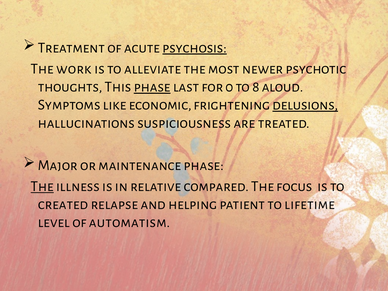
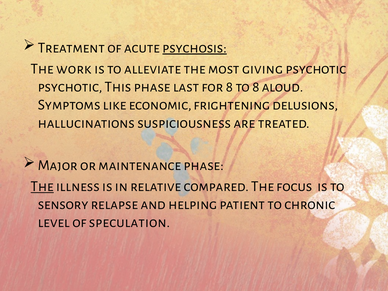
newer: newer -> giving (263, 69)
thoughts: thoughts -> psychotic (70, 87)
phase underline: present -> none (152, 87)
for 0: 0 -> 8 (229, 87)
delusions underline: present -> none (305, 105)
created: created -> sensory (63, 204)
lifetime: lifetime -> chronic (310, 204)
automatism: automatism -> speculation (130, 222)
